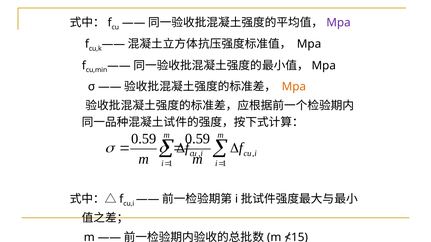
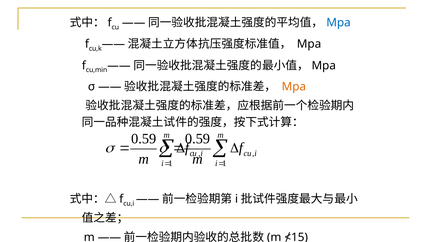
Mpa colour: purple -> blue (338, 23)
